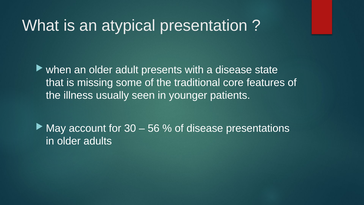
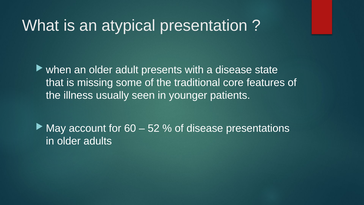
30: 30 -> 60 (130, 128)
56: 56 -> 52 (154, 128)
